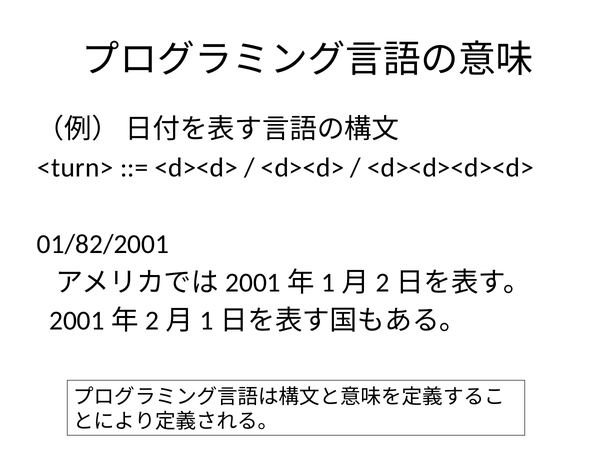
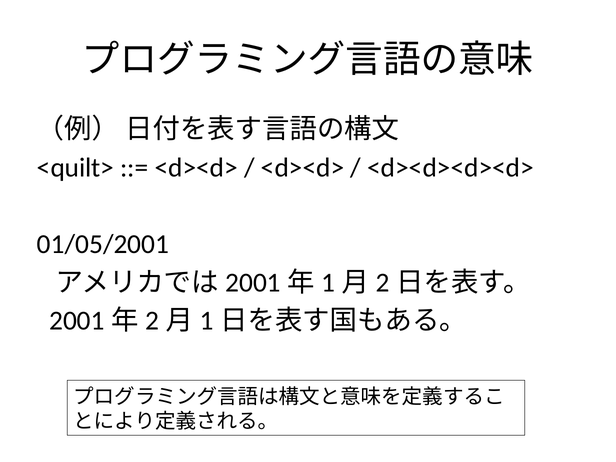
<turn>: <turn> -> <quilt> (76, 168)
01/82/2001: 01/82/2001 -> 01/05/2001 (103, 244)
